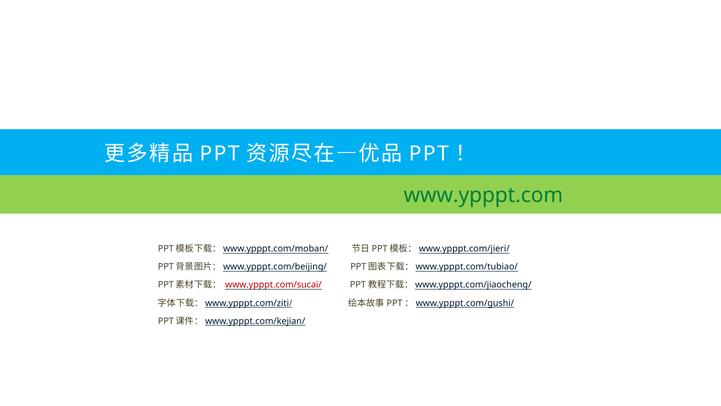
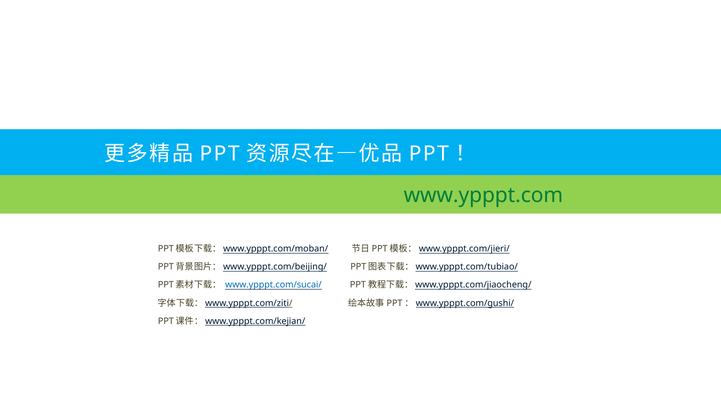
www.ypppt.com/sucai/ colour: red -> blue (273, 285)
